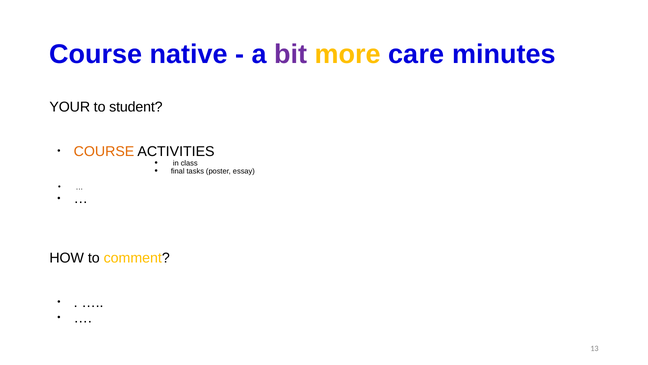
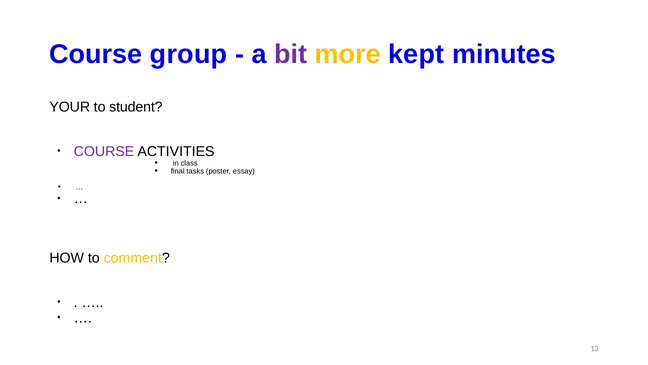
native: native -> group (189, 54)
care: care -> kept (416, 54)
COURSE colour: orange -> purple (104, 151)
